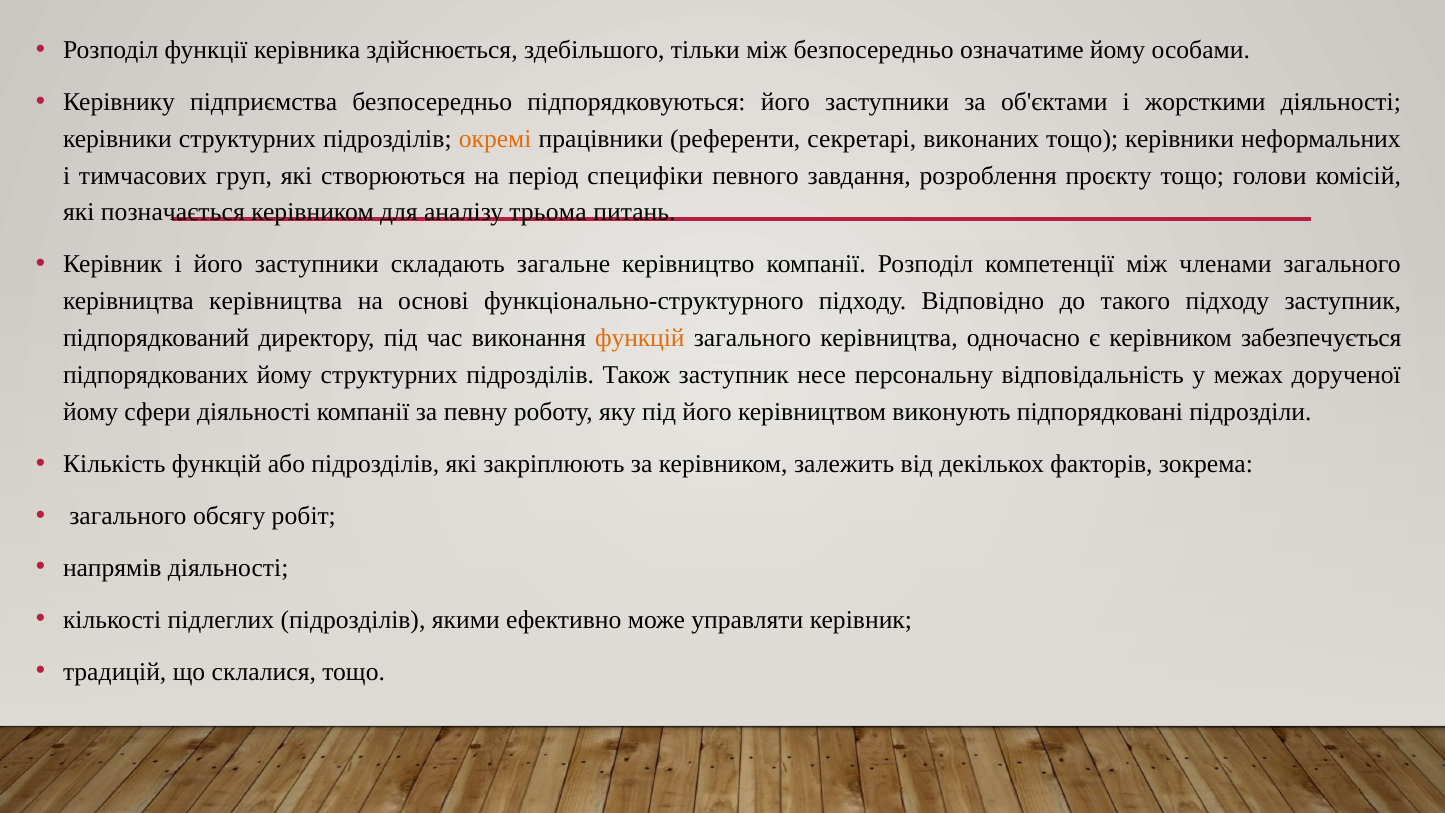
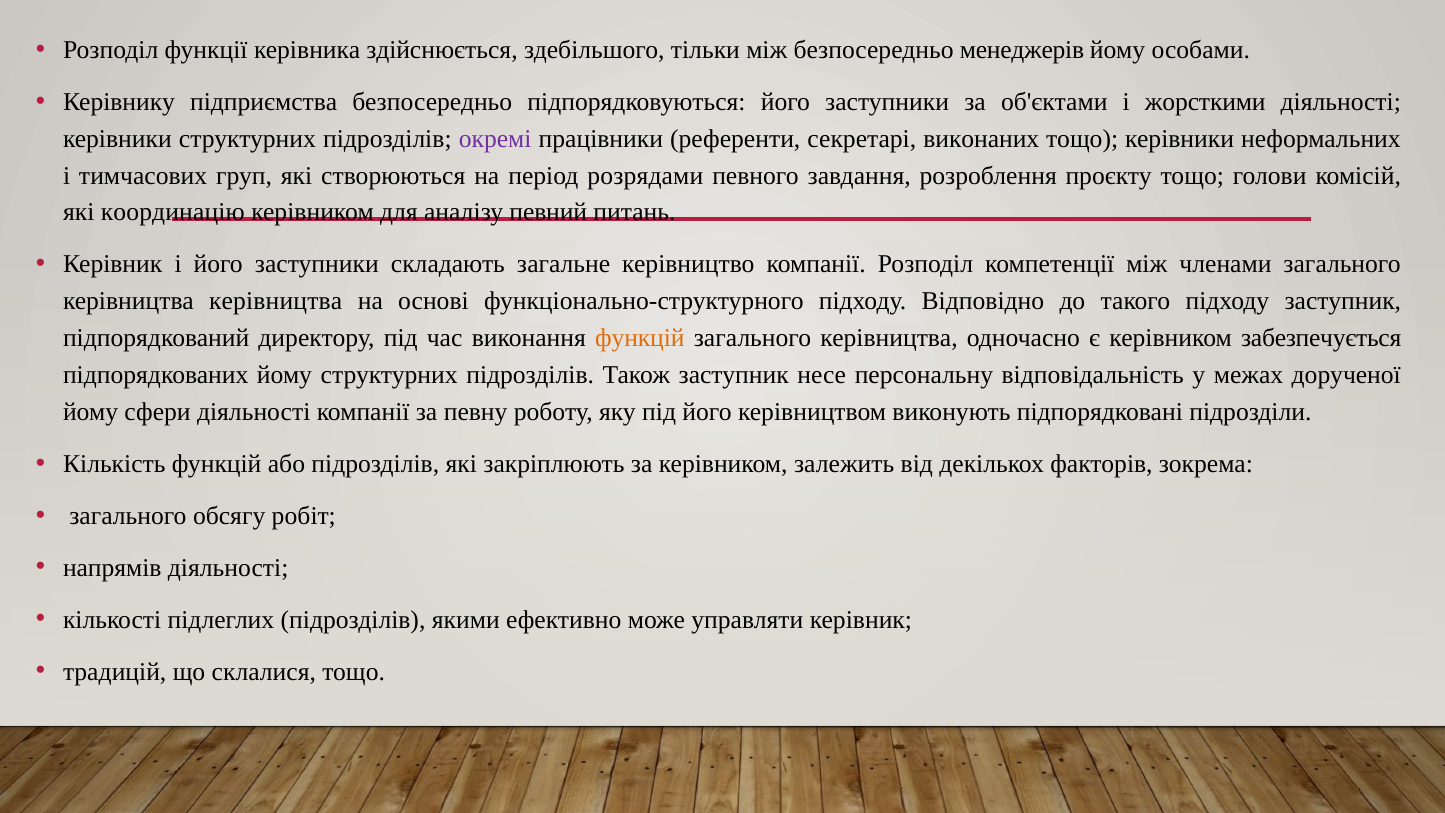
означатиме: означатиме -> менеджерів (1022, 50)
окремі colour: orange -> purple (495, 139)
специфіки: специфіки -> розрядами (645, 176)
позначається: позначається -> координацію (173, 212)
трьома: трьома -> певний (548, 212)
